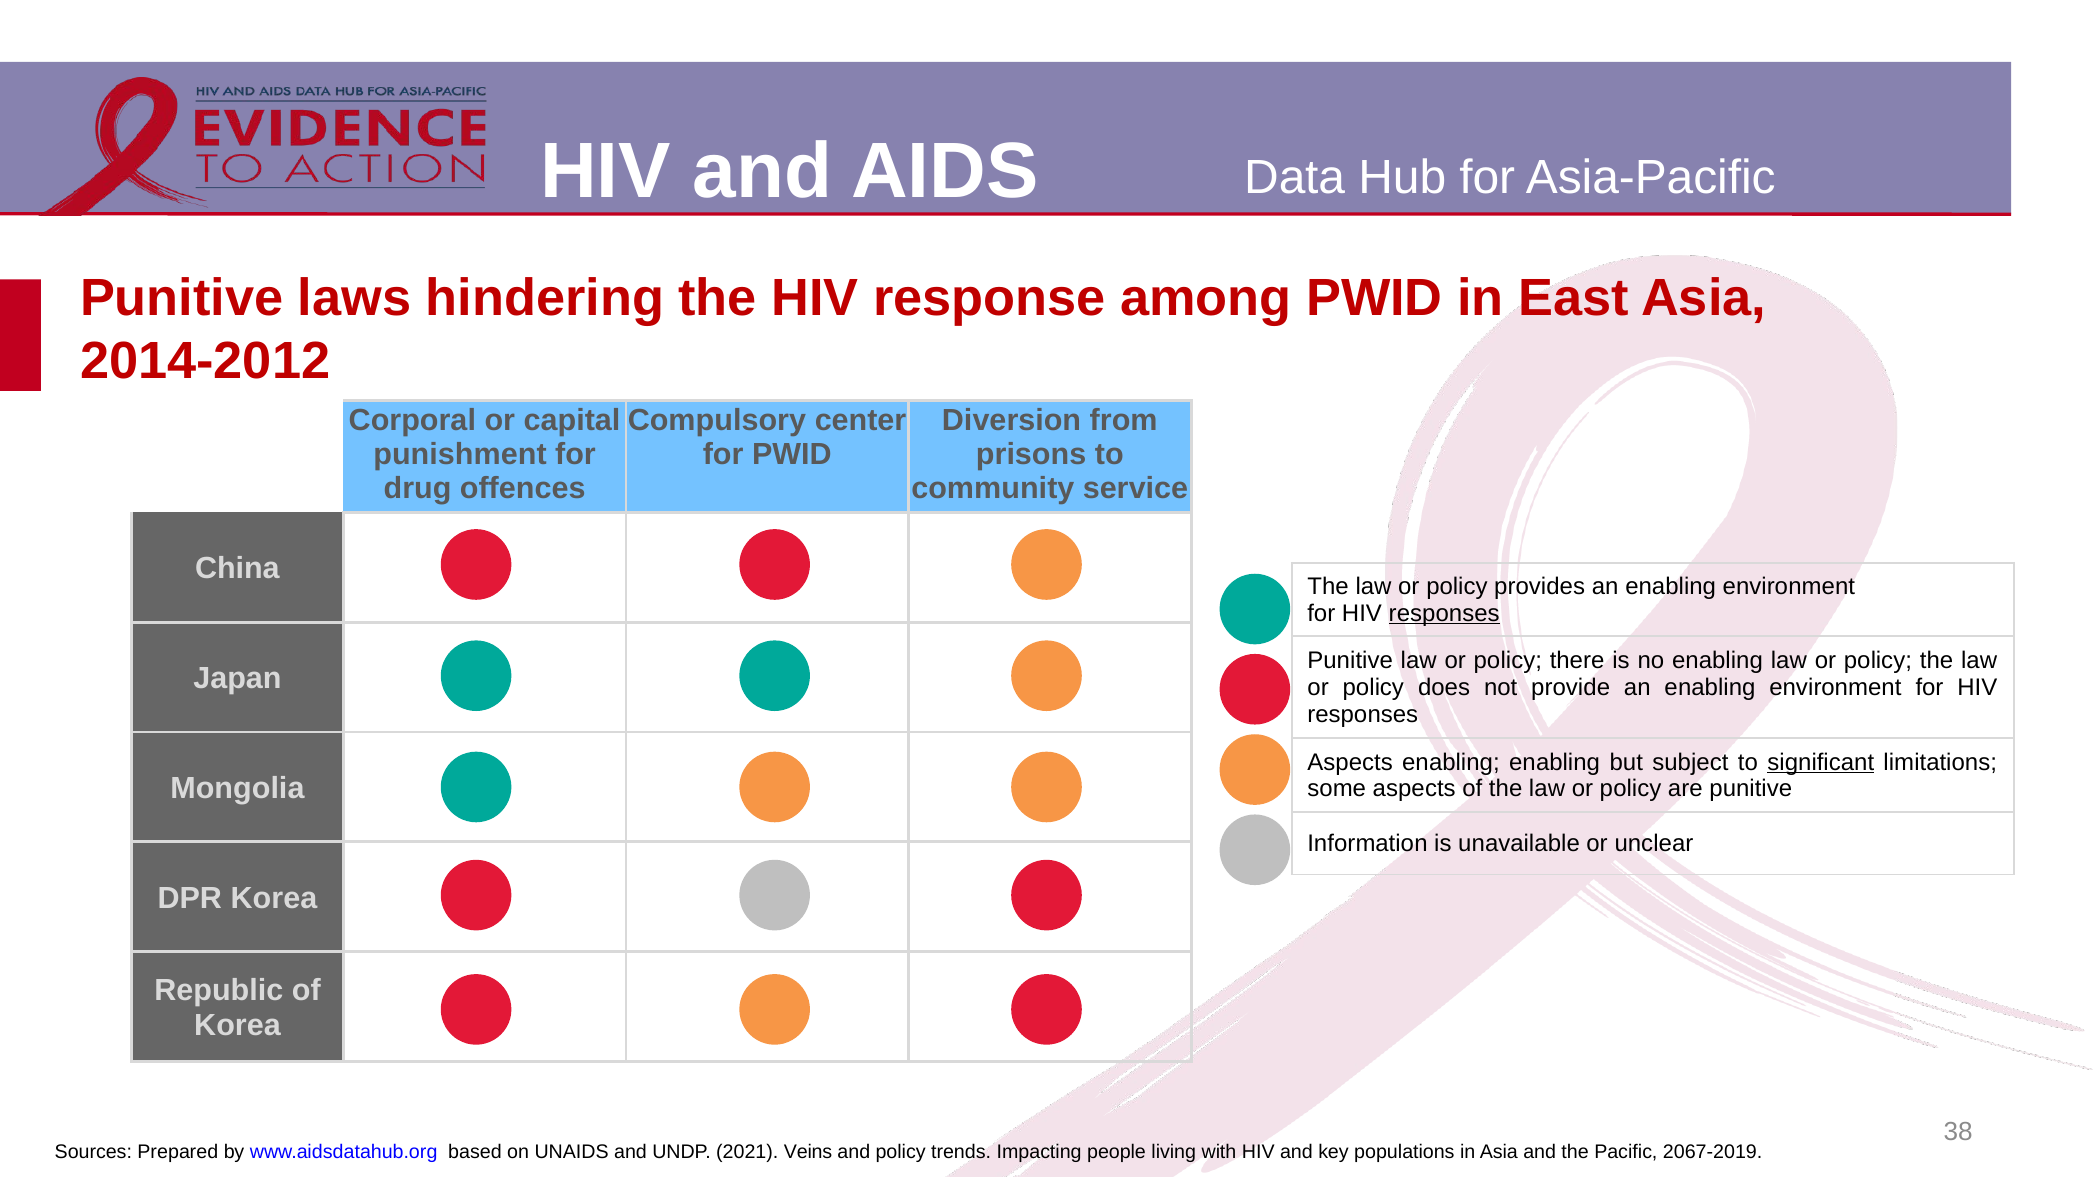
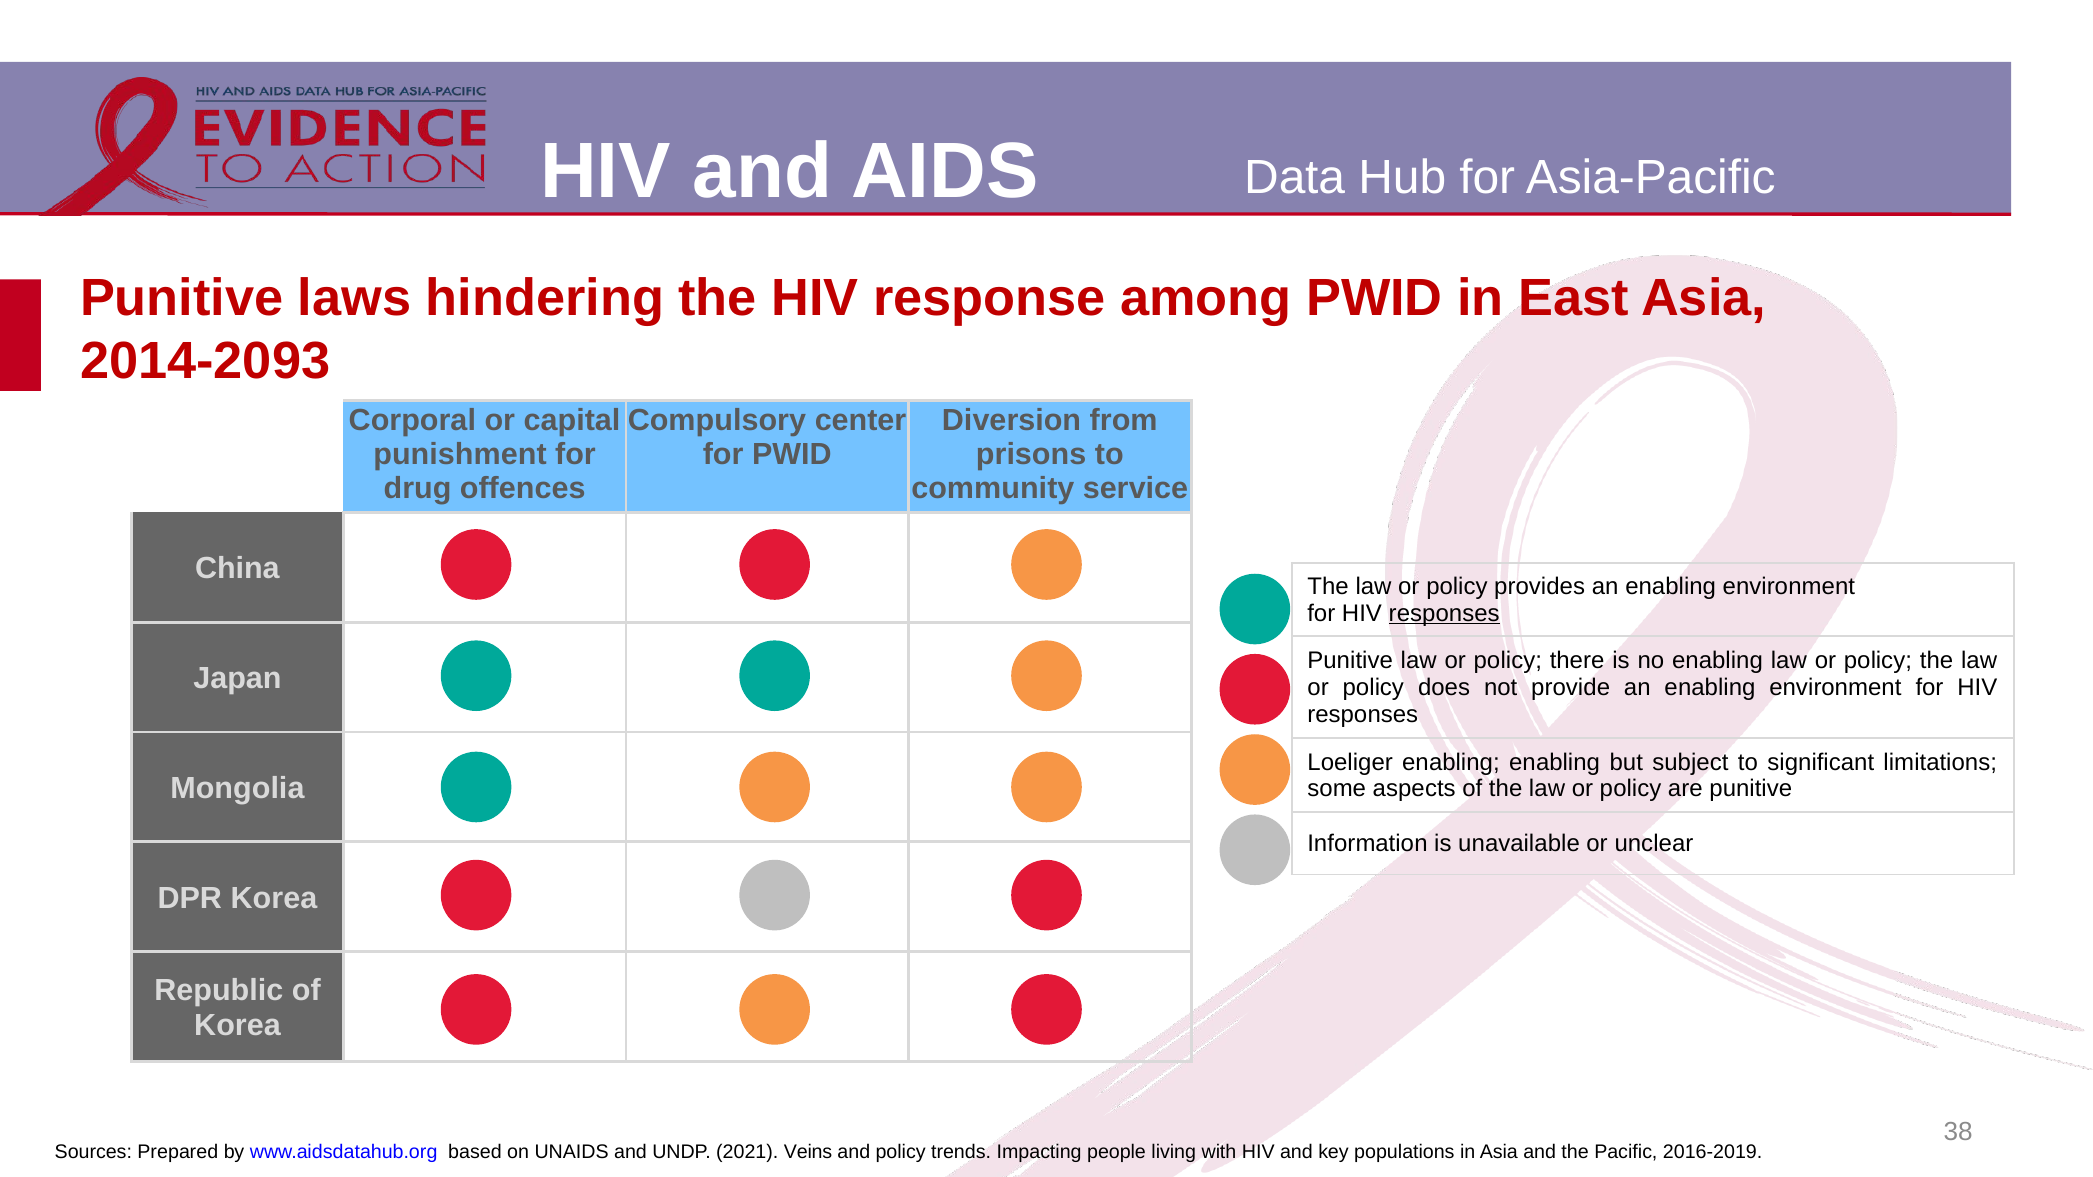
2014-2012: 2014-2012 -> 2014-2093 (205, 361)
Aspects: Aspects -> Loeliger (1350, 762)
significant underline: present -> none (1821, 762)
2067-2019: 2067-2019 -> 2016-2019 (1713, 1152)
